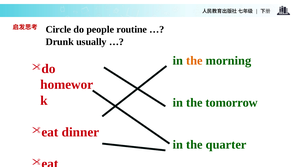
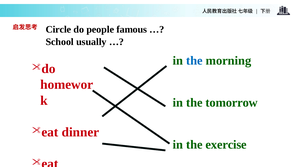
routine: routine -> famous (132, 30)
Drunk: Drunk -> School (60, 42)
the colour: orange -> blue (194, 61)
quarter: quarter -> exercise (226, 145)
